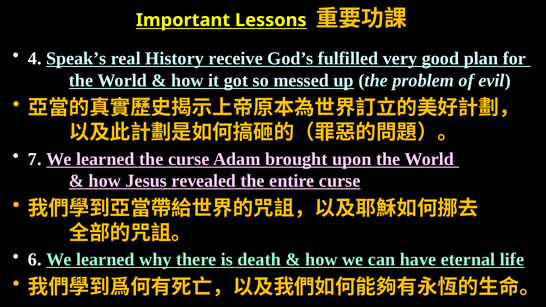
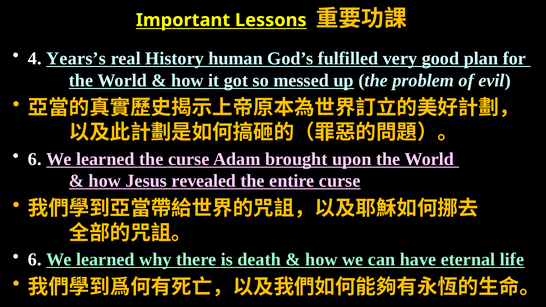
Speak’s: Speak’s -> Years’s (76, 59)
receive: receive -> human (236, 59)
7: 7 -> 6 (35, 159)
